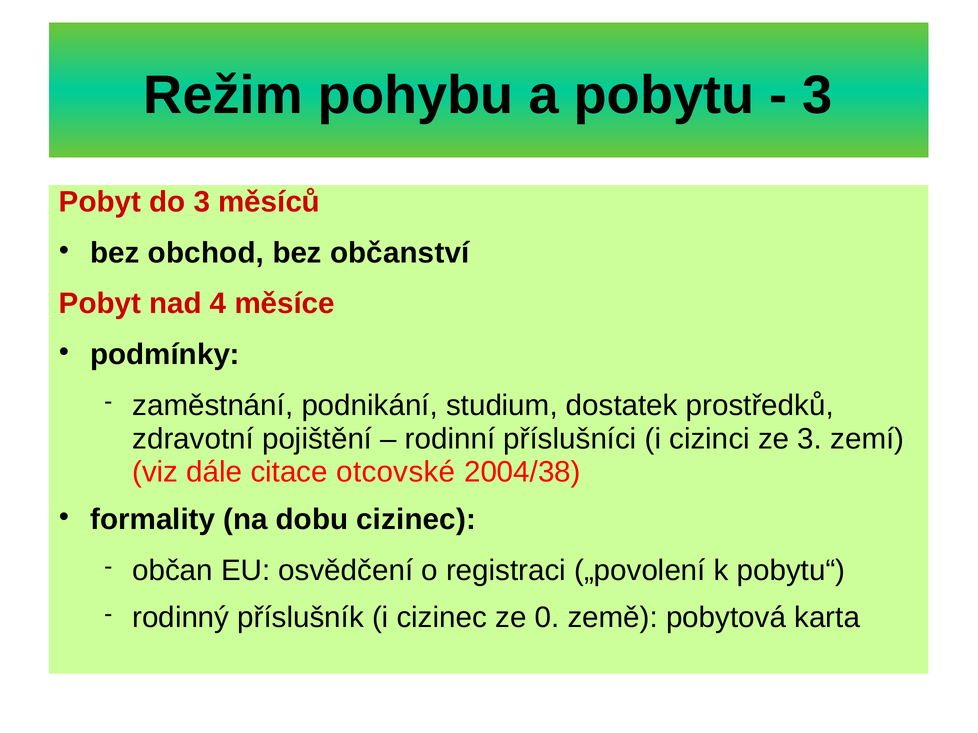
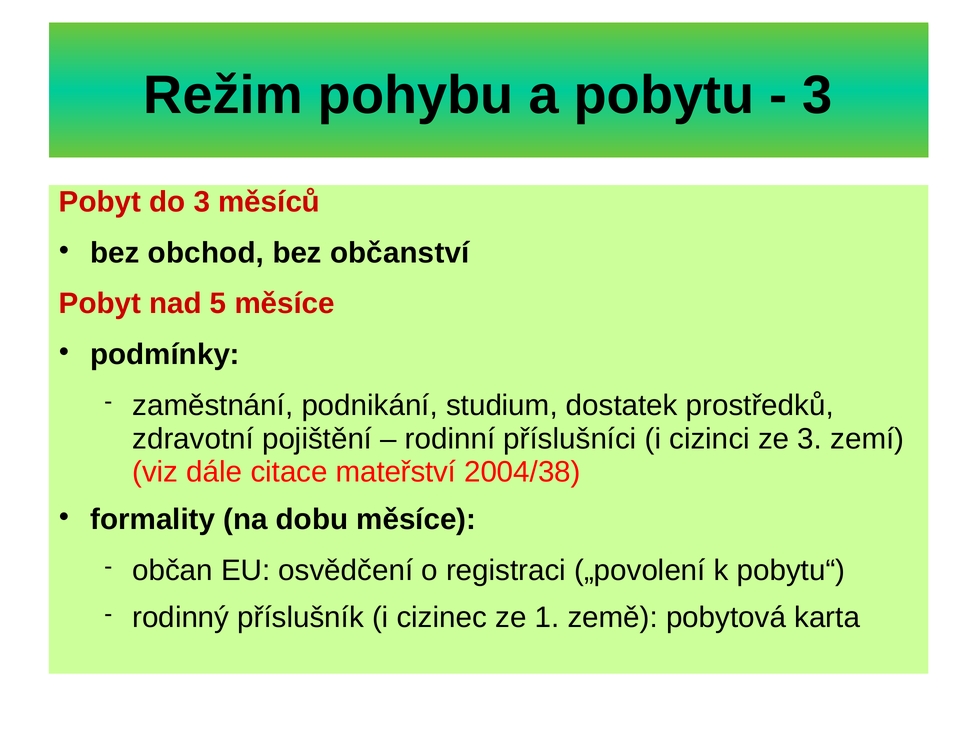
4: 4 -> 5 (218, 304)
otcovské: otcovské -> mateřství (396, 472)
dobu cizinec: cizinec -> měsíce (416, 520)
0: 0 -> 1 (547, 618)
